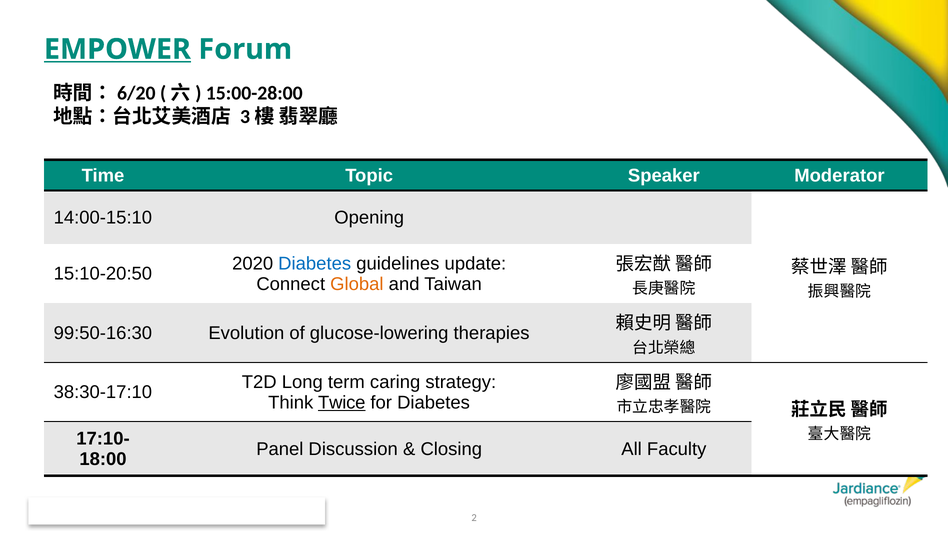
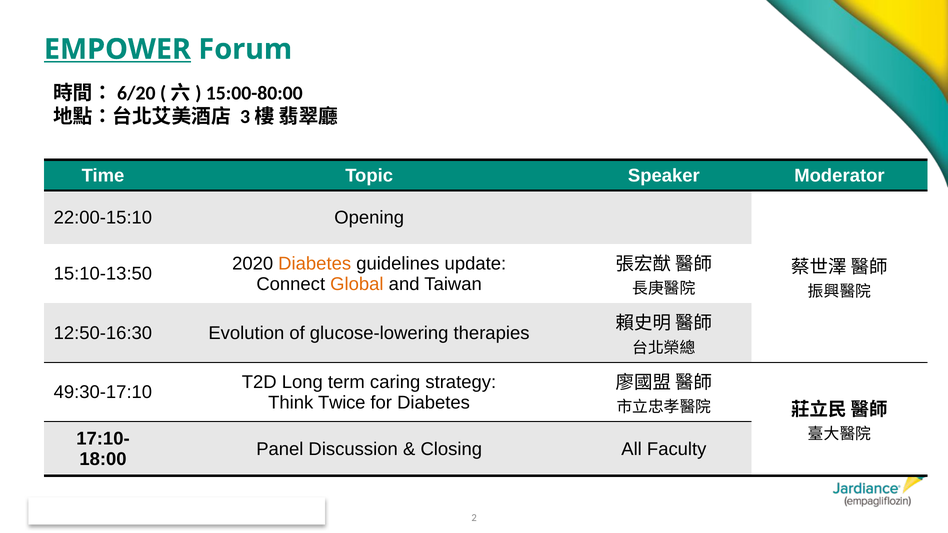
15:00-28:00: 15:00-28:00 -> 15:00-80:00 (254, 93)
14:00-15:10: 14:00-15:10 -> 22:00-15:10 (103, 218)
Diabetes colour: blue -> orange (315, 264)
15:10-20:50: 15:10-20:50 -> 15:10-13:50 (103, 274)
99:50-16:30: 99:50-16:30 -> 12:50-16:30 (103, 333)
38:30-17:10: 38:30-17:10 -> 49:30-17:10 (103, 393)
Twice underline: present -> none (342, 403)
